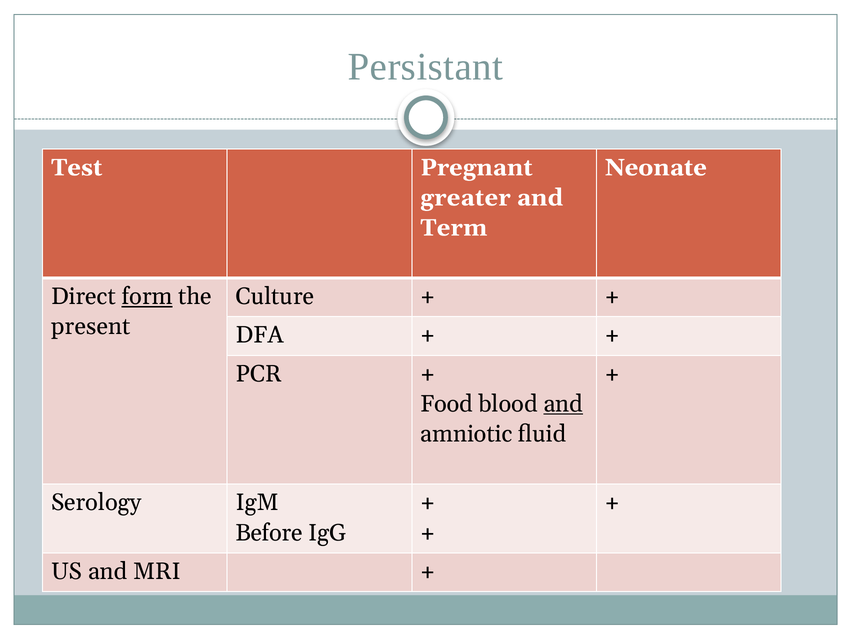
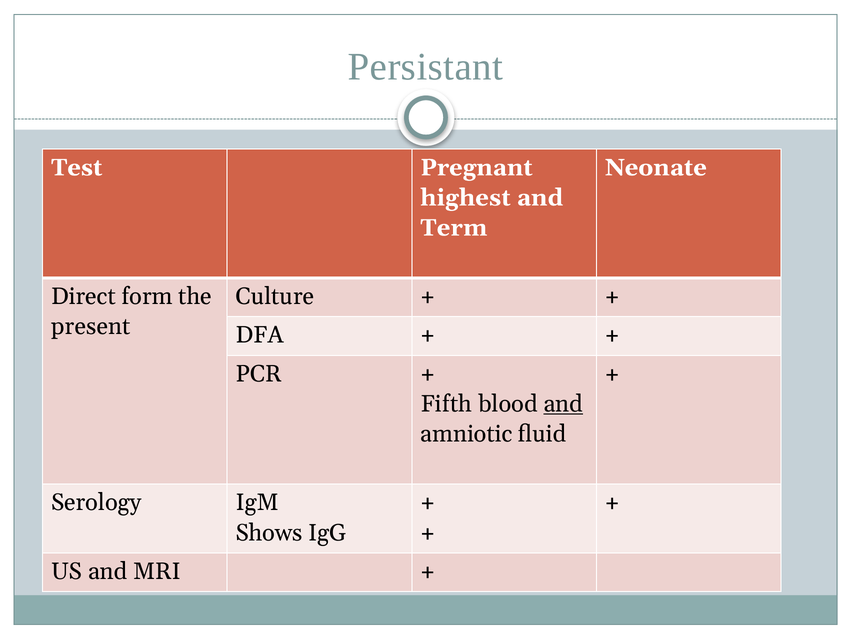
greater: greater -> highest (466, 198)
form underline: present -> none (147, 296)
Food: Food -> Fifth (446, 404)
Before: Before -> Shows (269, 533)
